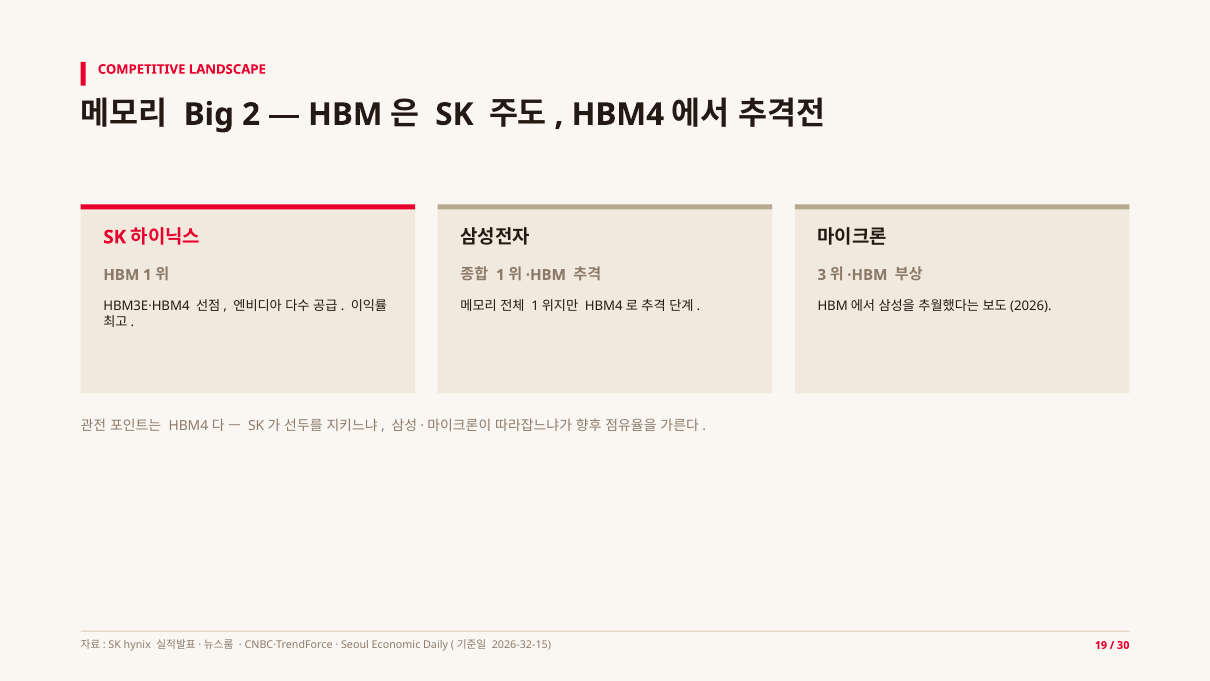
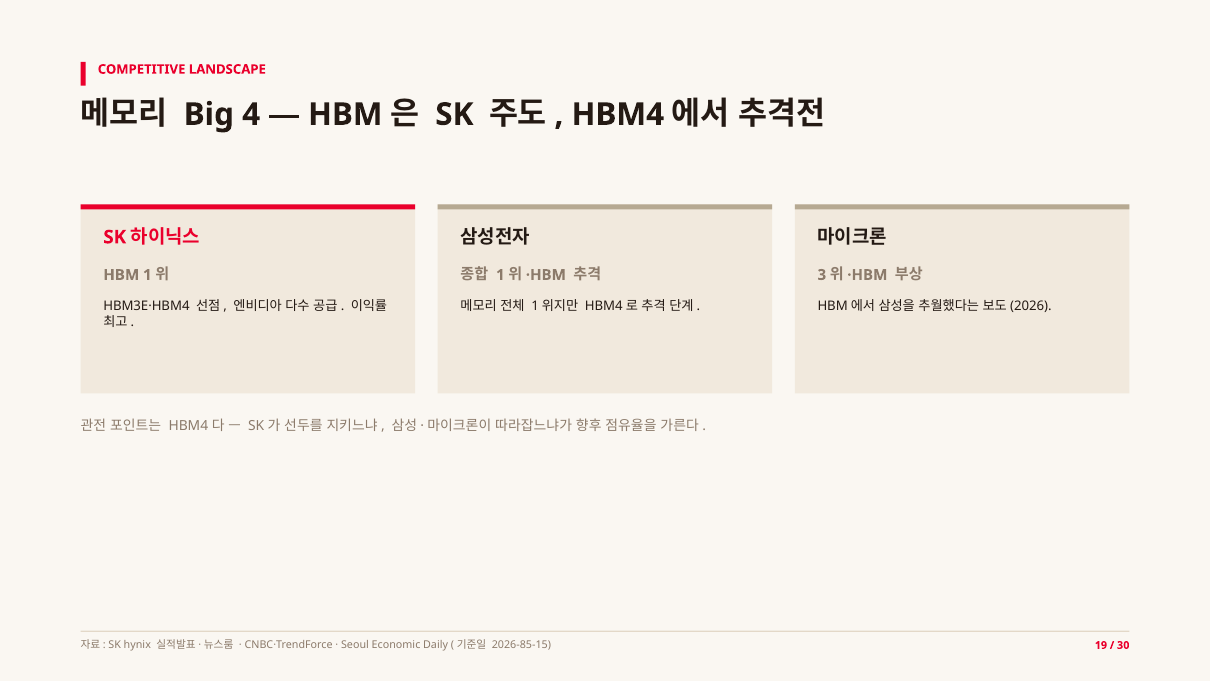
2: 2 -> 4 (251, 114)
2026-32-15: 2026-32-15 -> 2026-85-15 (521, 645)
